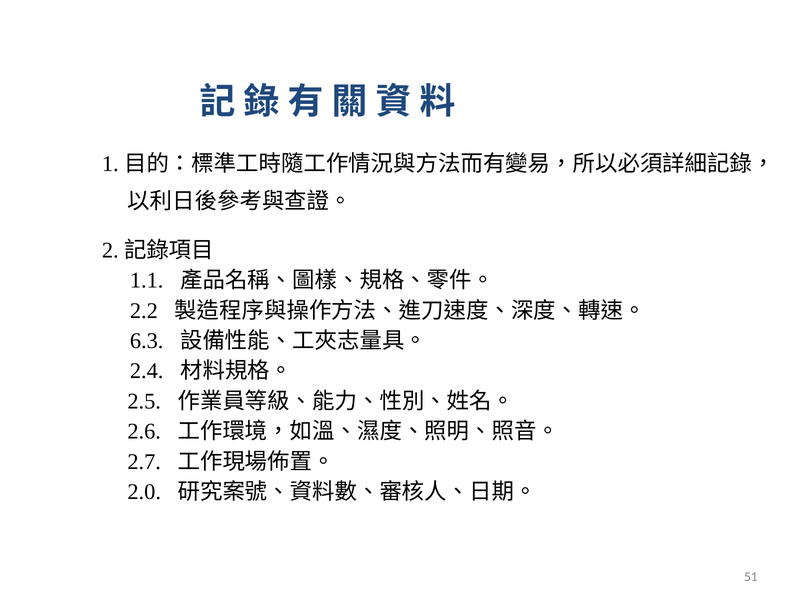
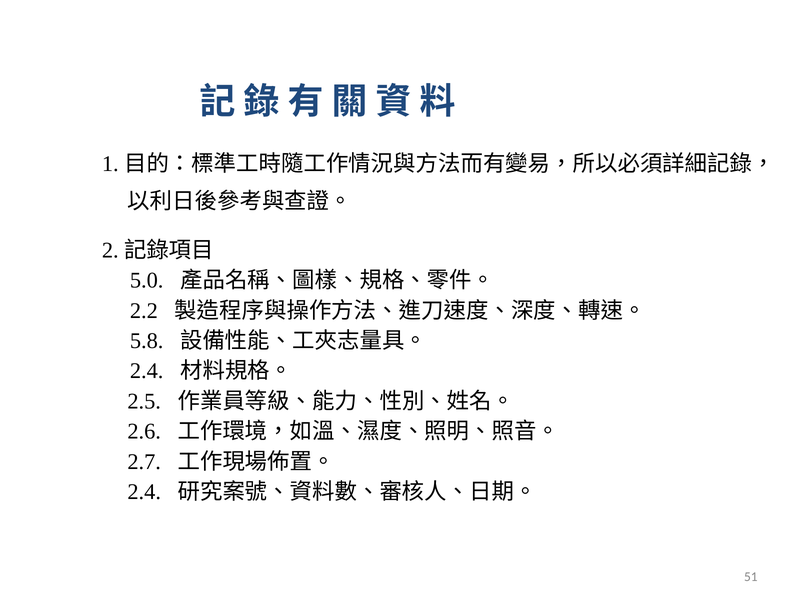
1.1: 1.1 -> 5.0 (147, 281)
6.3: 6.3 -> 5.8 (147, 341)
2.0: 2.0 -> 2.4 (144, 492)
